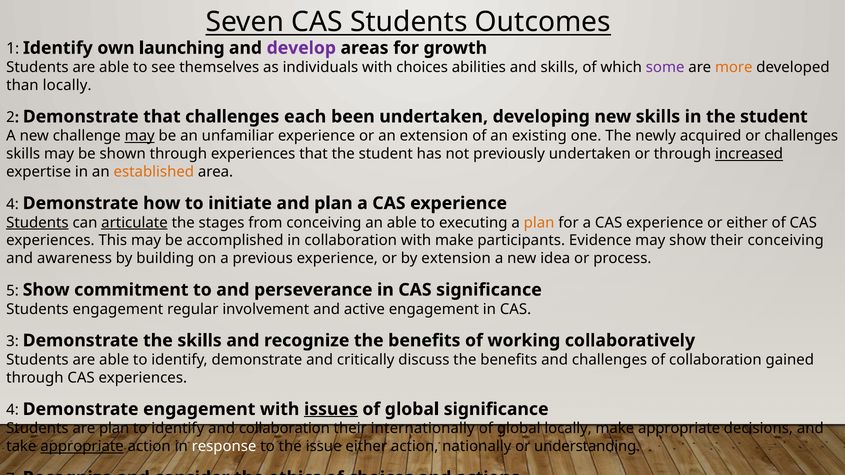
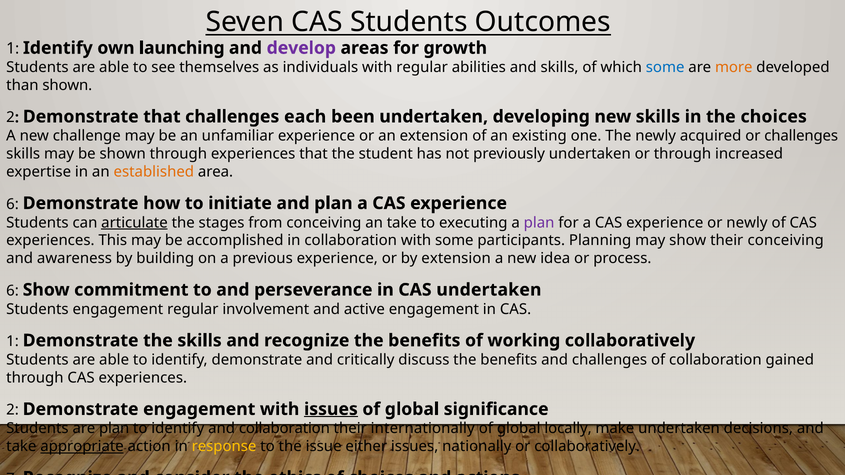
with choices: choices -> regular (422, 67)
some colour: purple -> blue (665, 67)
than locally: locally -> shown (67, 85)
in the student: student -> choices (774, 117)
may underline: present -> none (140, 136)
increased underline: present -> none (749, 154)
4: 4 -> 6 (13, 204)
Students underline: present -> none (37, 223)
an able: able -> take (402, 223)
plan colour: orange -> purple (539, 223)
or either: either -> newly (747, 223)
with make: make -> some (454, 241)
participants Evidence: Evidence -> Planning (600, 241)
5: 5 -> 6 (13, 291)
CAS significance: significance -> undertaken (489, 290)
3: 3 -> 1 (13, 342)
4: 4 -> 2 (13, 410)
make appropriate: appropriate -> undertaken (679, 429)
response colour: white -> yellow (224, 447)
either action: action -> issues (415, 447)
or understanding: understanding -> collaboratively (587, 447)
